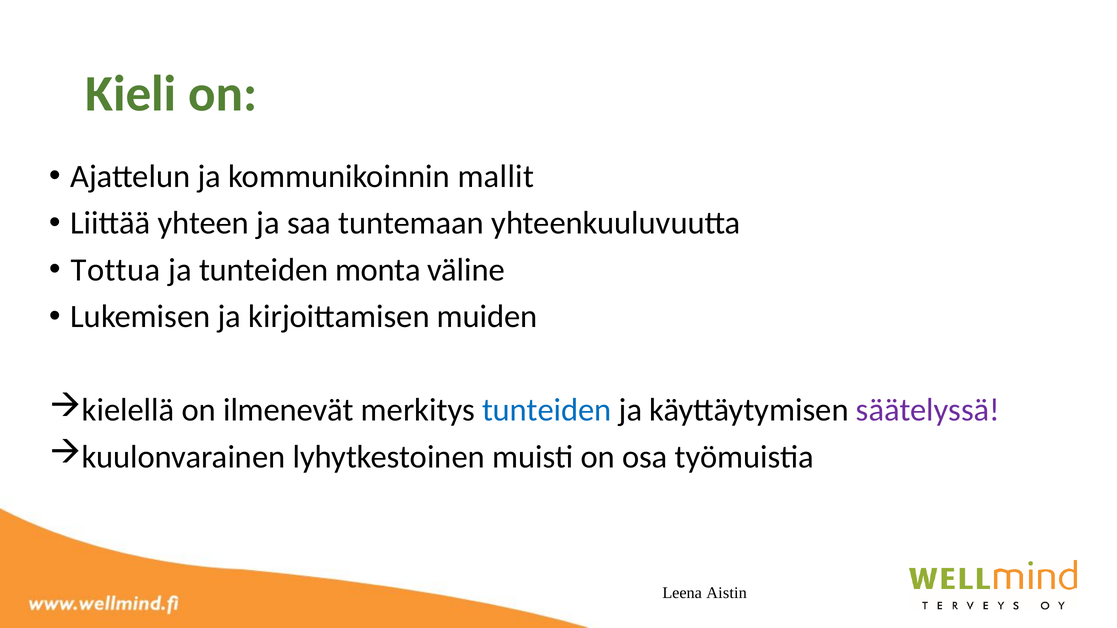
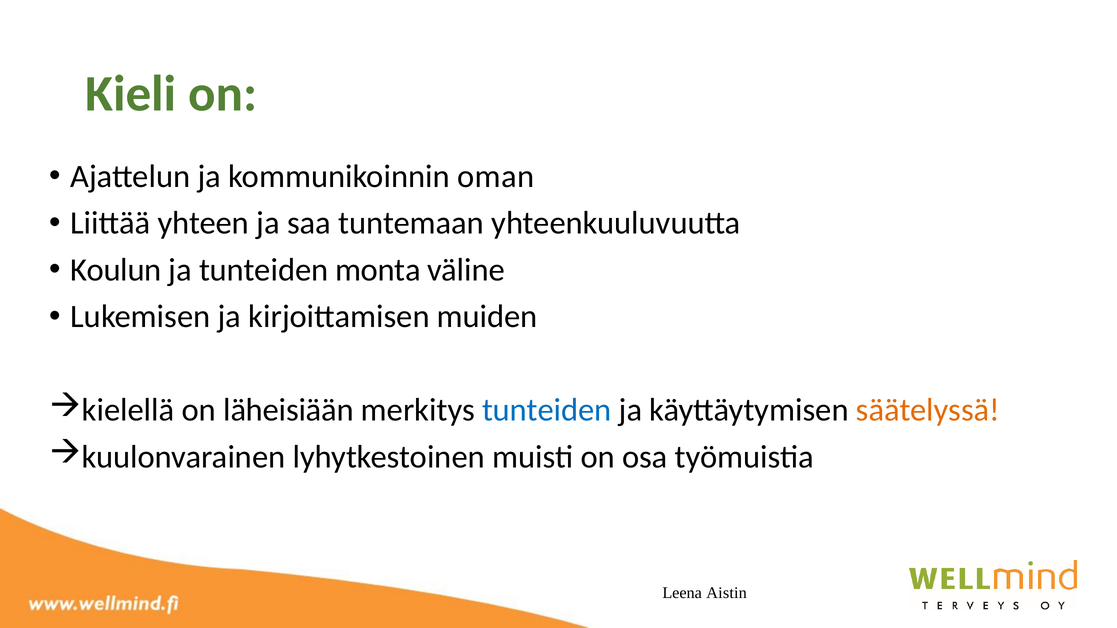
mallit: mallit -> oman (496, 176)
Tottua: Tottua -> Koulun (116, 270)
ilmenevät: ilmenevät -> läheisiään (289, 410)
säätelyssä colour: purple -> orange (928, 410)
